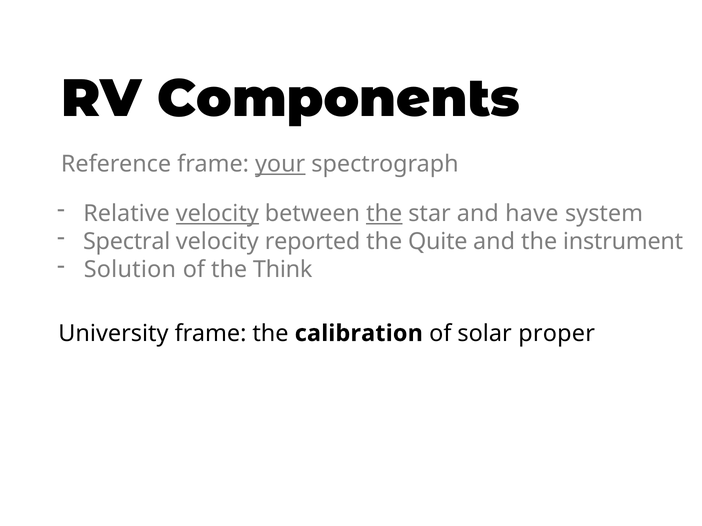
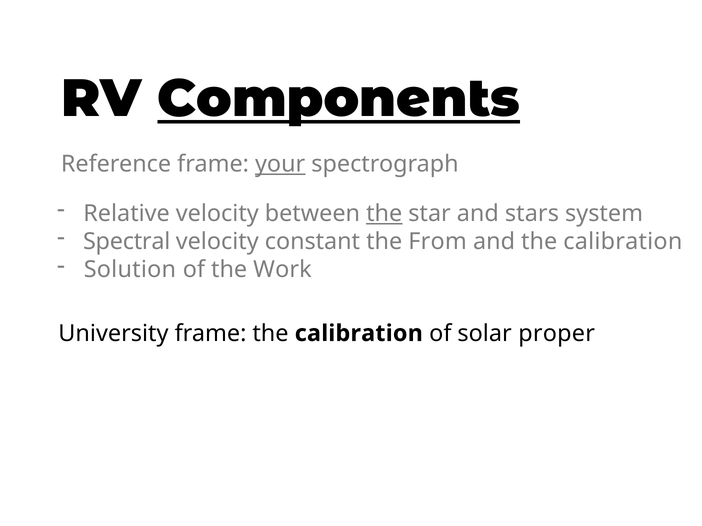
Components underline: none -> present (339, 99)
velocity underline: present -> none (217, 214)
have: have -> stars (532, 214)
reported: reported -> constant (312, 242)
Quite: Quite -> From (438, 242)
and the instrument: instrument -> calibration (623, 242)
Think: Think -> Work (282, 270)
